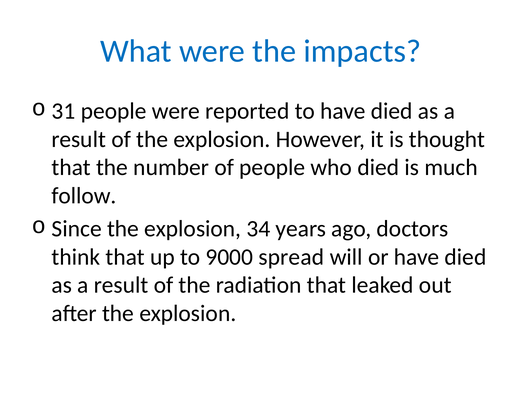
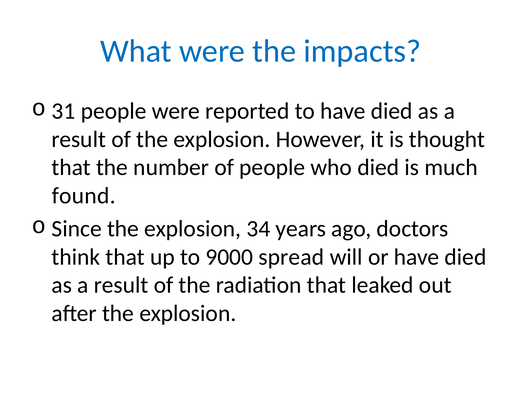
follow: follow -> found (84, 196)
